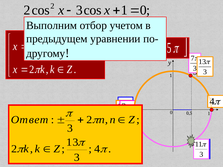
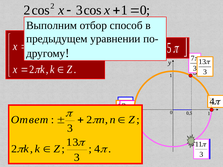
учетом: учетом -> способ (126, 25)
